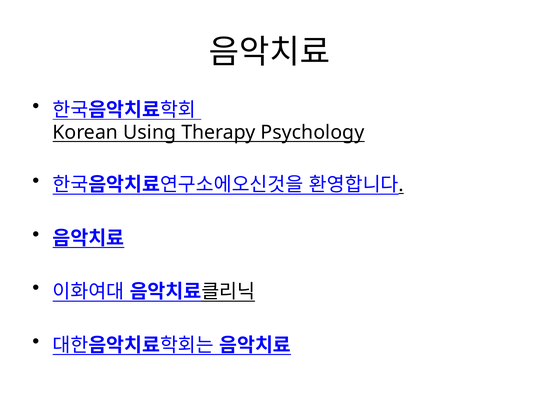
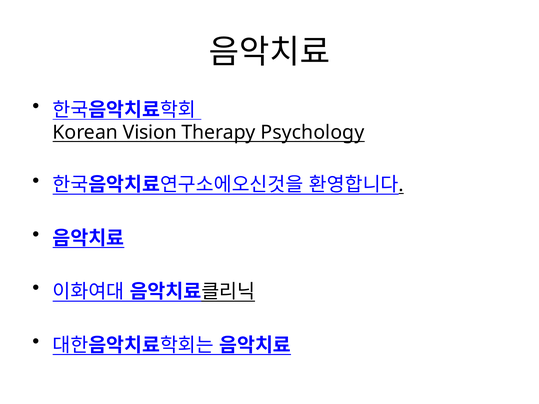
Using: Using -> Vision (150, 133)
